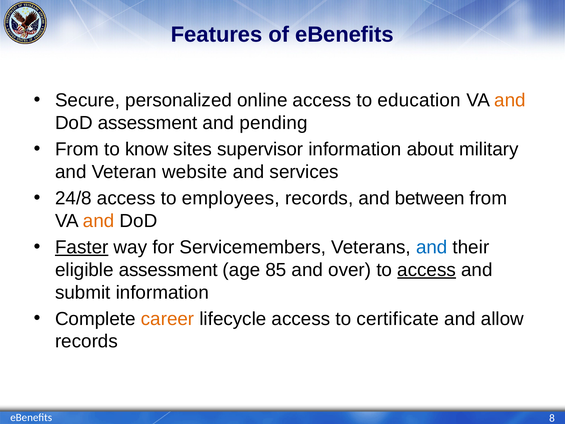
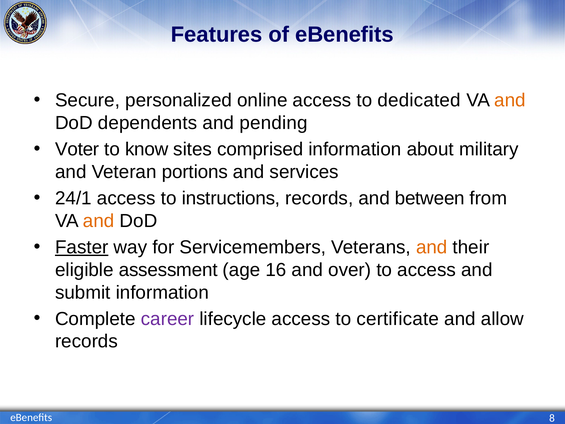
education: education -> dedicated (419, 100)
DoD assessment: assessment -> dependents (148, 123)
From: From -> Voter (77, 149)
supervisor: supervisor -> comprised (260, 149)
website: website -> portions (195, 172)
24/8: 24/8 -> 24/1 (73, 198)
employees: employees -> instructions (231, 198)
and colour: blue -> orange (432, 247)
85: 85 -> 16 (276, 270)
access underline: present -> none (427, 270)
career colour: orange -> purple (168, 319)
